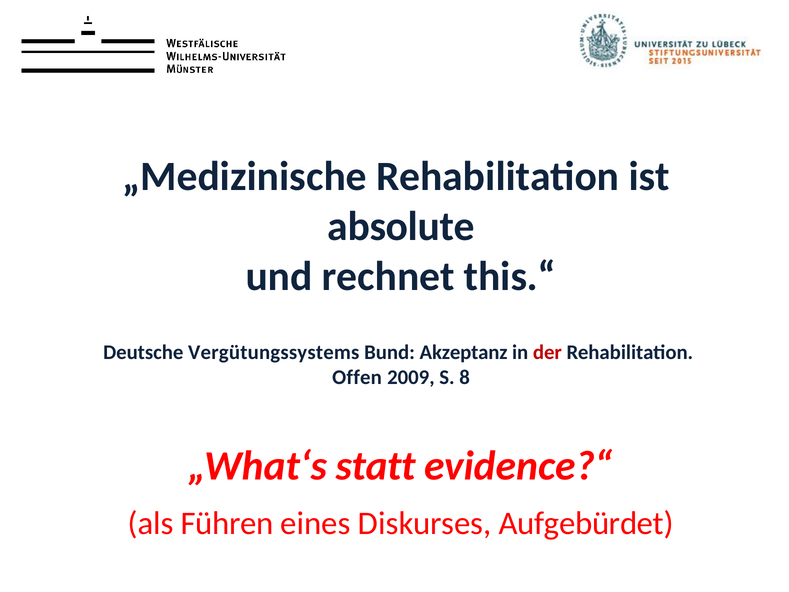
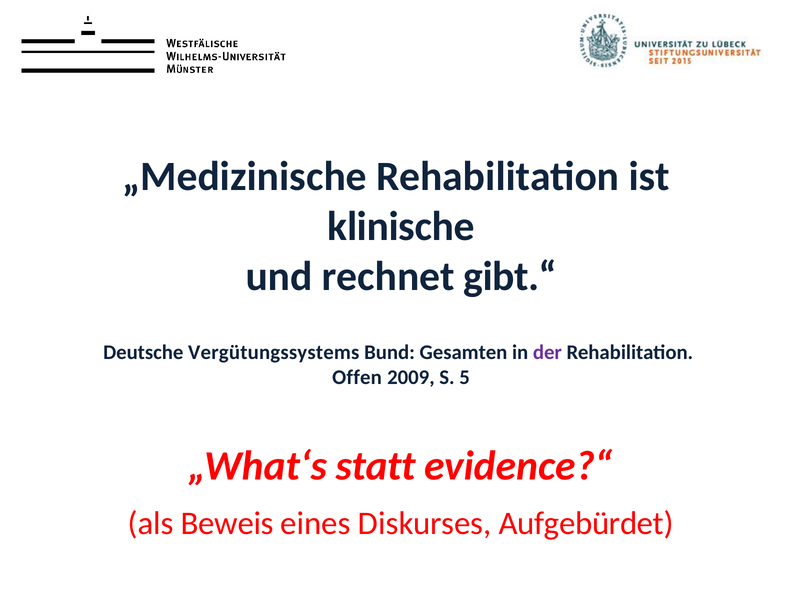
absolute: absolute -> klinische (401, 227)
this.“: this.“ -> gibt.“ (510, 277)
Akzeptanz: Akzeptanz -> Gesamten (463, 352)
der colour: red -> purple (547, 352)
8: 8 -> 5 (465, 377)
Führen: Führen -> Beweis (227, 523)
